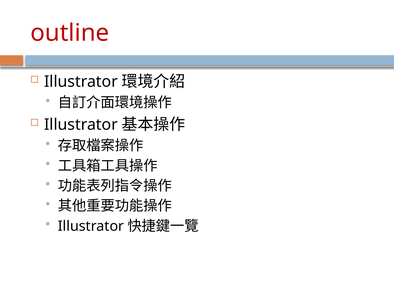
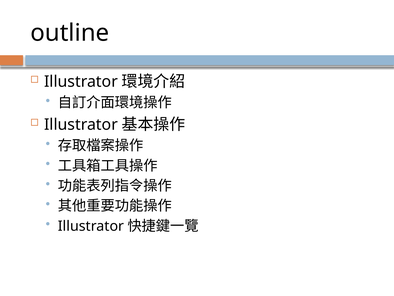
outline colour: red -> black (70, 33)
